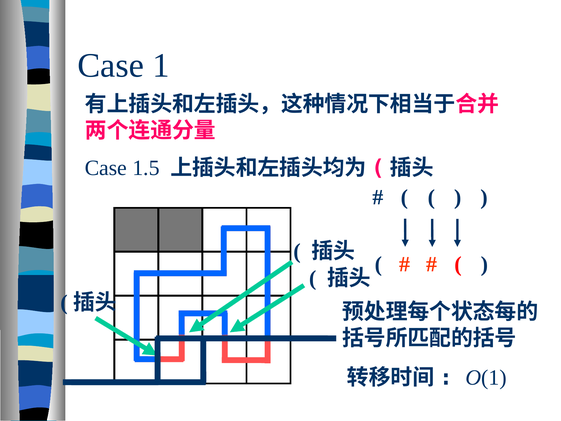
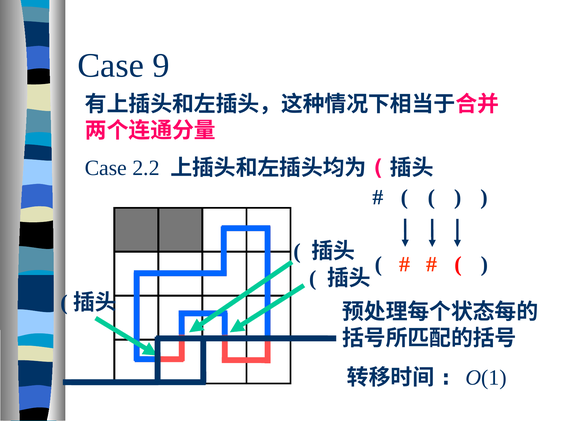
1: 1 -> 9 (161, 66)
1.5: 1.5 -> 2.2 (146, 168)
